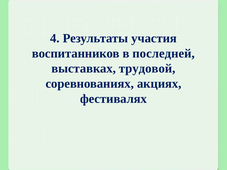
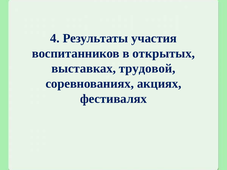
последней: последней -> открытых (164, 53)
